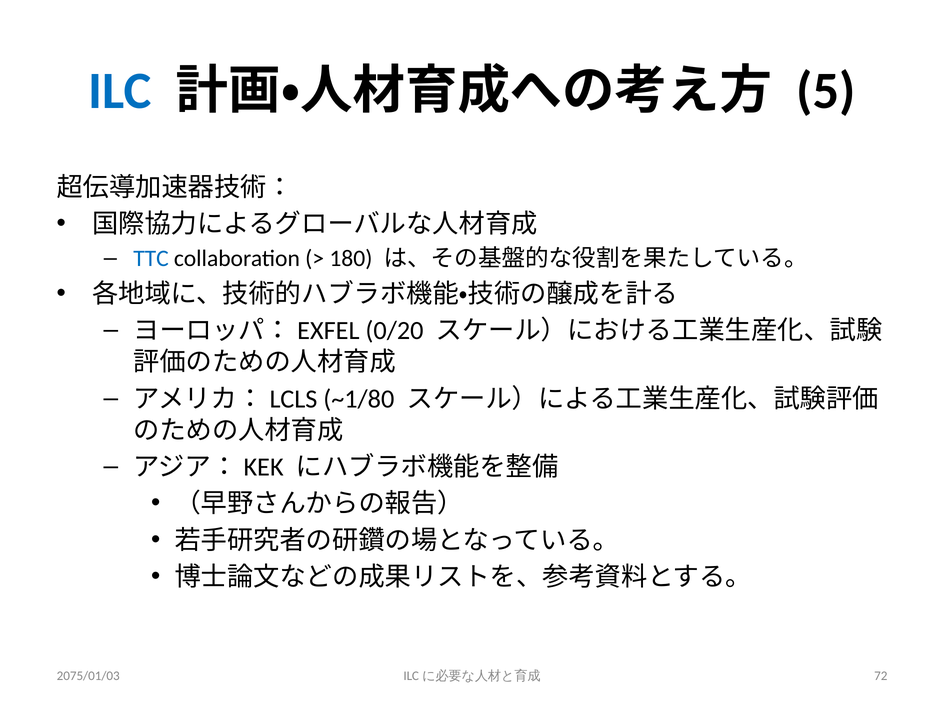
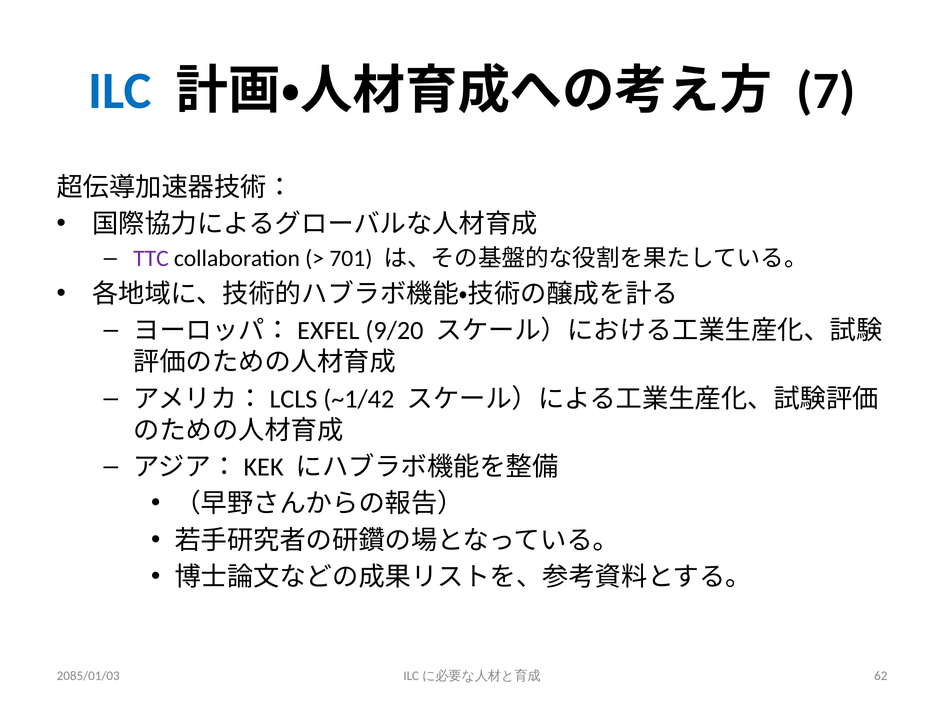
5: 5 -> 7 (826, 91)
TTC colour: blue -> purple (151, 259)
180: 180 -> 701 (351, 259)
0/20: 0/20 -> 9/20 (394, 331)
~1/80: ~1/80 -> ~1/42 (359, 399)
2075/01/03: 2075/01/03 -> 2085/01/03 (88, 676)
72: 72 -> 62 (881, 676)
